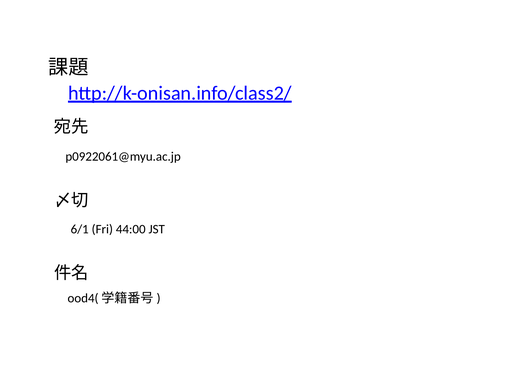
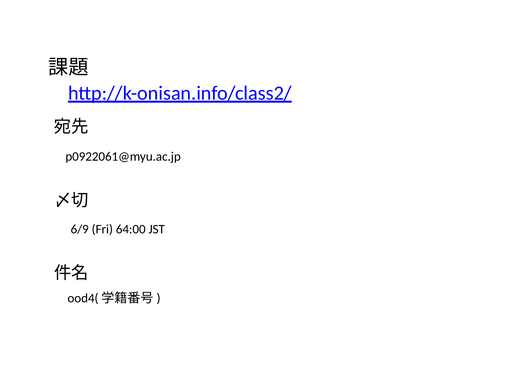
6/1: 6/1 -> 6/9 (80, 229)
44:00: 44:00 -> 64:00 (131, 229)
